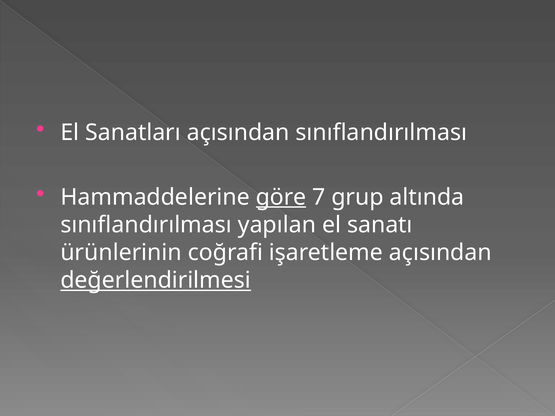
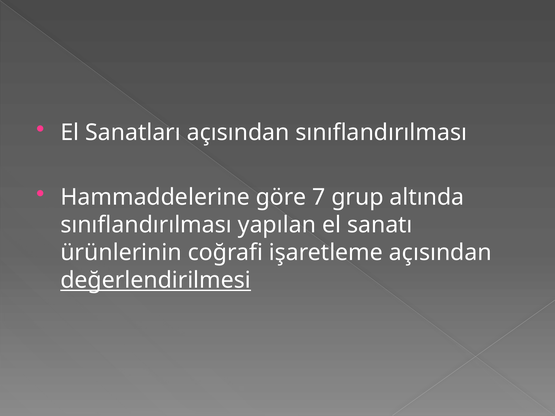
göre underline: present -> none (281, 197)
